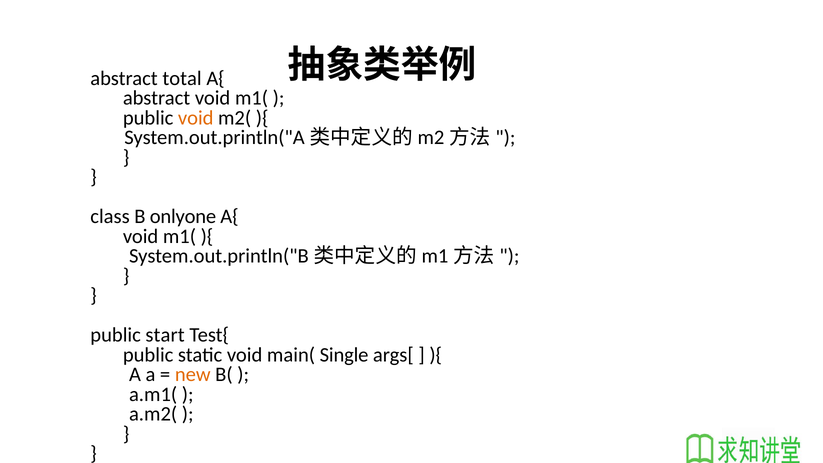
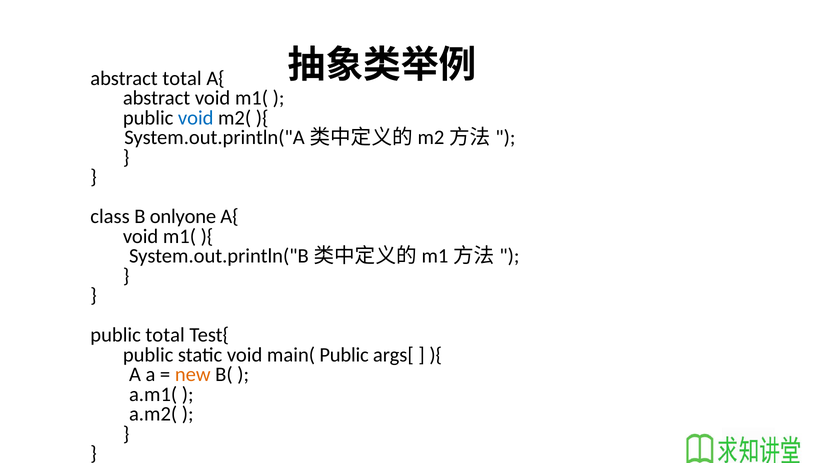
void colour: orange -> blue (196, 118)
public start: start -> total (165, 335)
main( Single: Single -> Public (344, 355)
